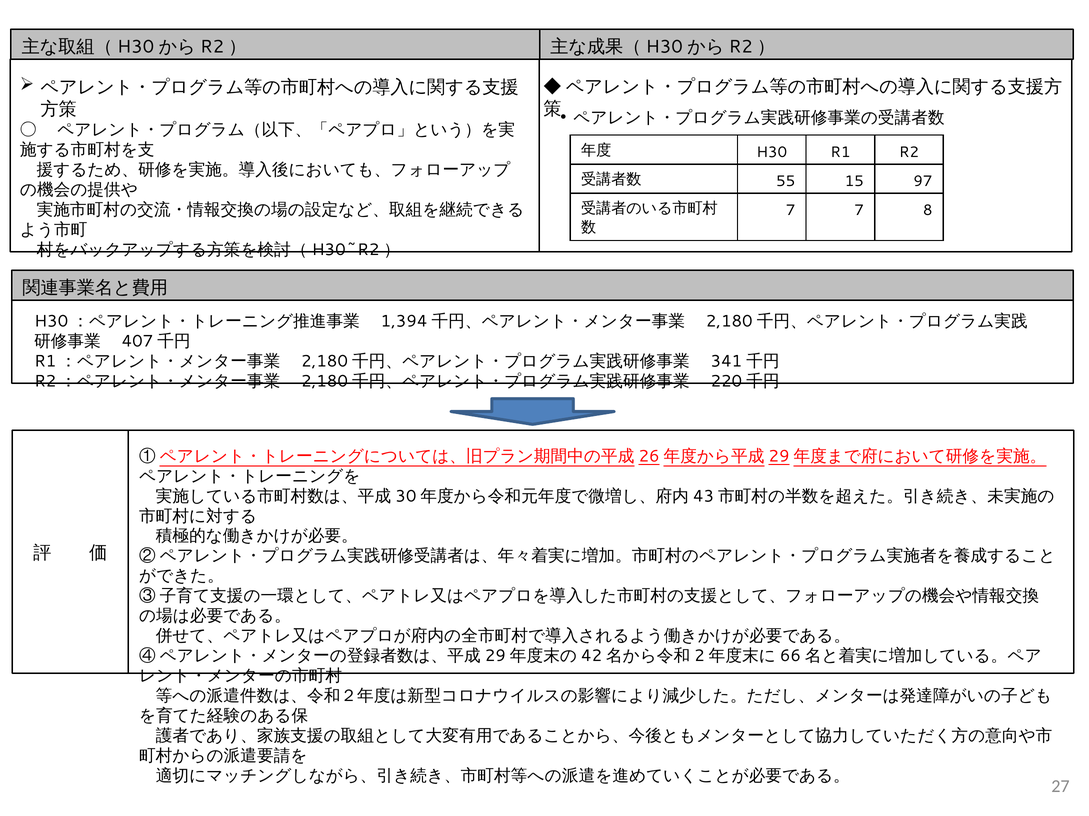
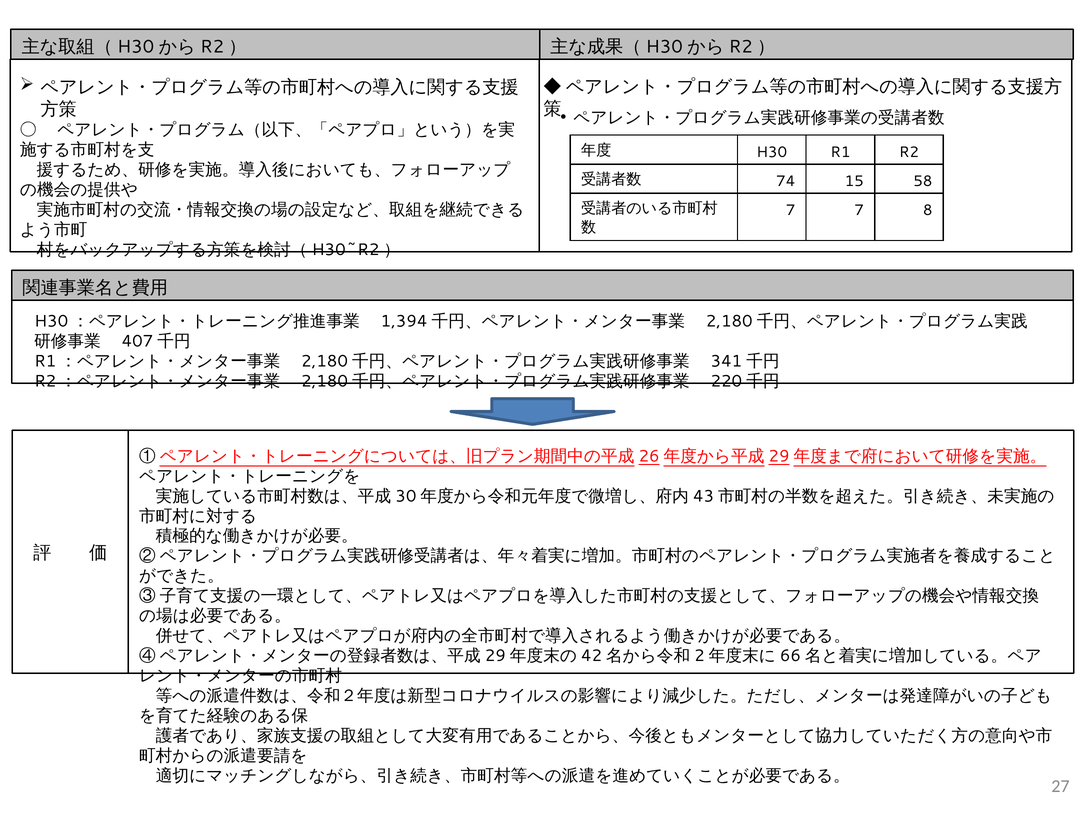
55: 55 -> 74 (786, 181)
97: 97 -> 58 (923, 181)
